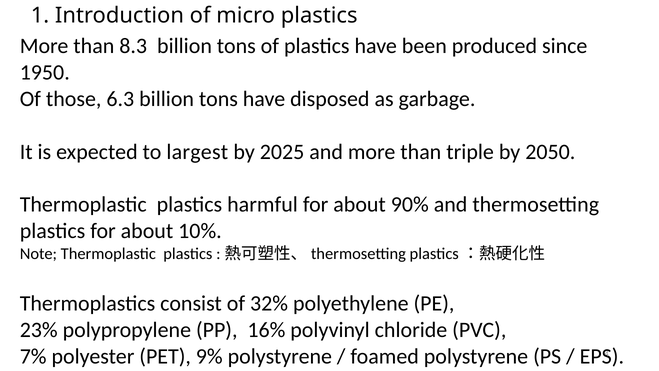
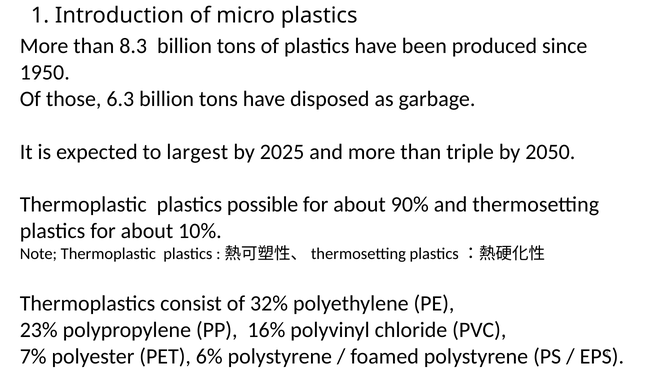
harmful: harmful -> possible (263, 204)
9%: 9% -> 6% (209, 356)
